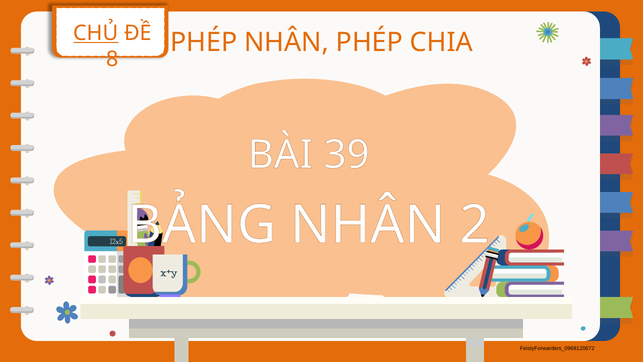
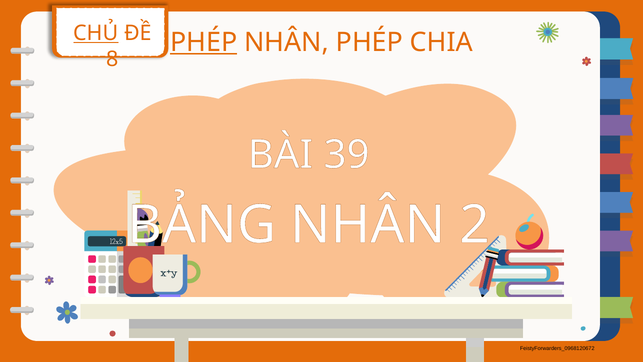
PHÉP underline: none -> present (204, 42)
